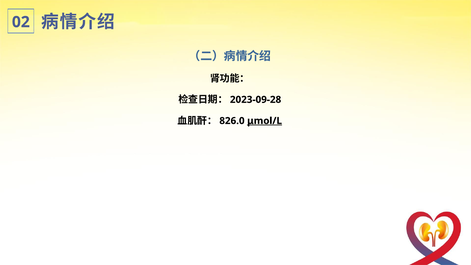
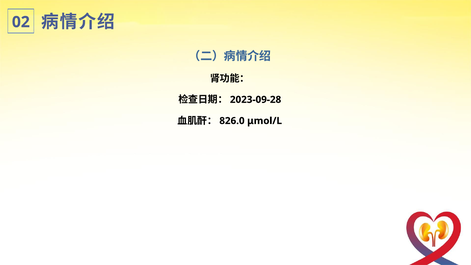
μmol/L underline: present -> none (265, 121)
